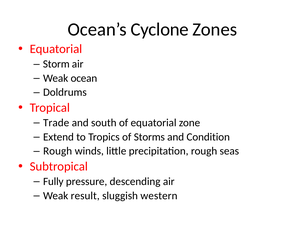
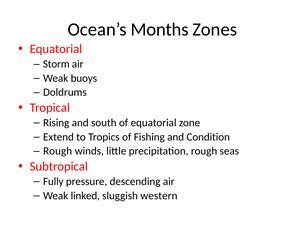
Cyclone: Cyclone -> Months (160, 30)
ocean: ocean -> buoys (84, 78)
Trade: Trade -> Rising (56, 123)
Storms: Storms -> Fishing (149, 137)
result: result -> linked (85, 195)
